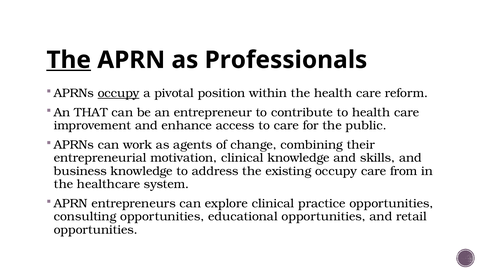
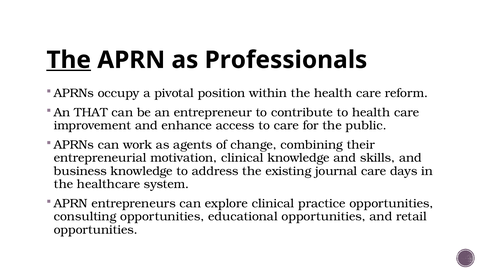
occupy underline: present -> none (119, 93)
existing occupy: occupy -> journal (336, 171)
from: from -> days (404, 171)
